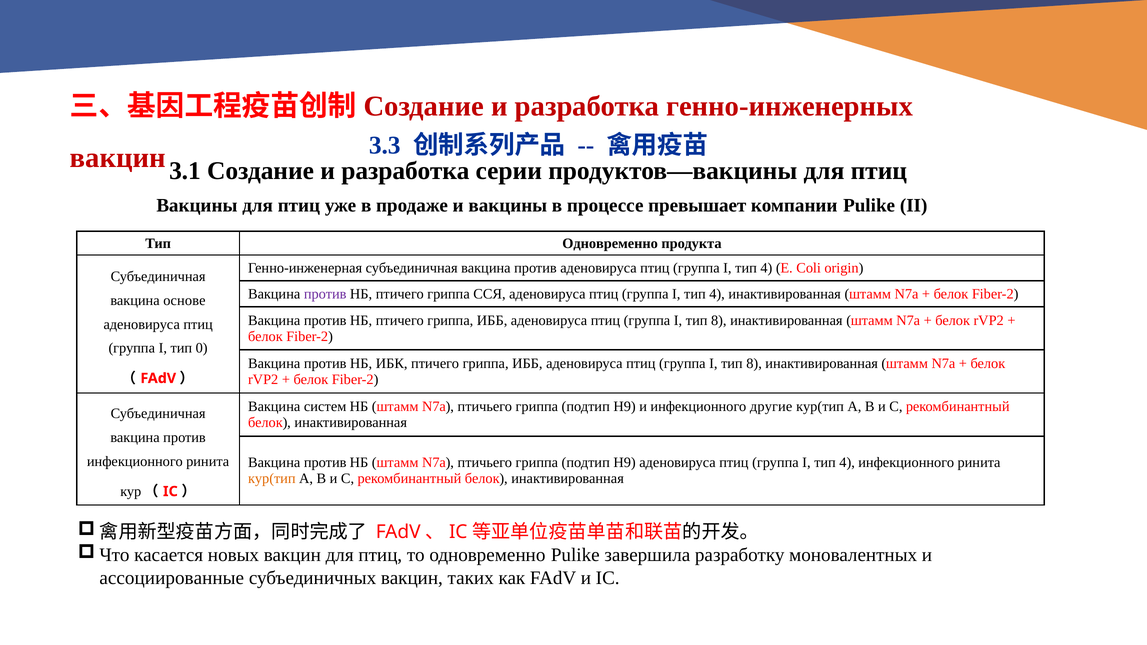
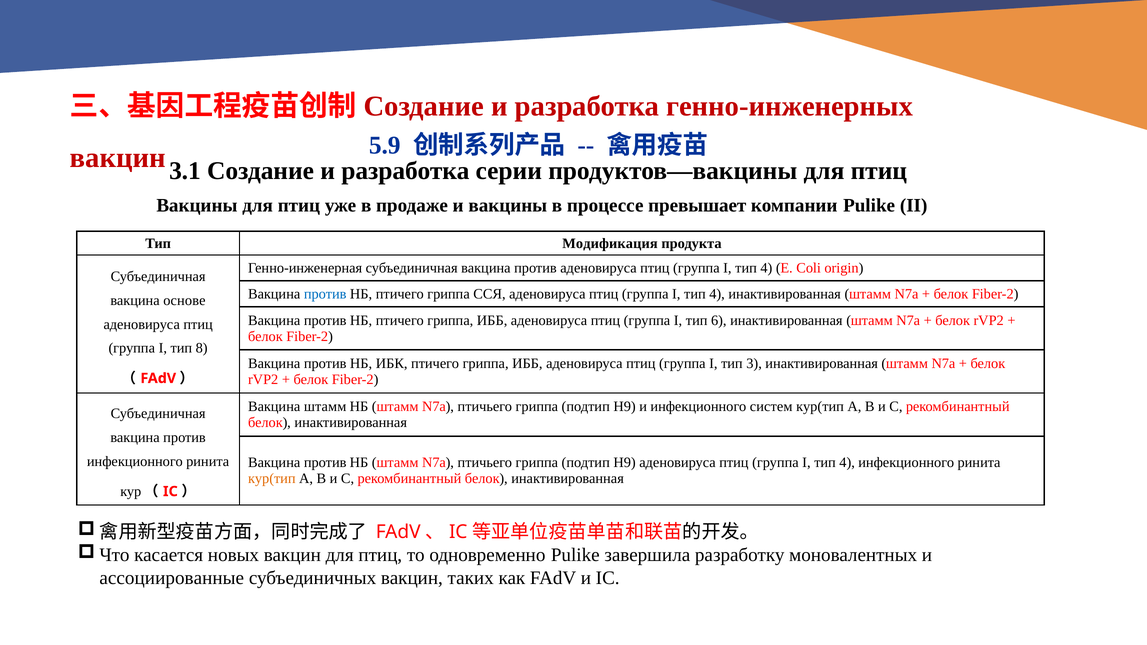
3.3: 3.3 -> 5.9 (385, 146)
Тип Одновременно: Одновременно -> Модификация (610, 243)
против colour: purple -> blue (325, 294)
8: 8 -> 6 (719, 321)
0: 0 -> 8 (202, 348)
8: 8 -> 3 (754, 364)
Вакцина систем: систем -> штамм (325, 407)
другие: другие -> систем (771, 407)
